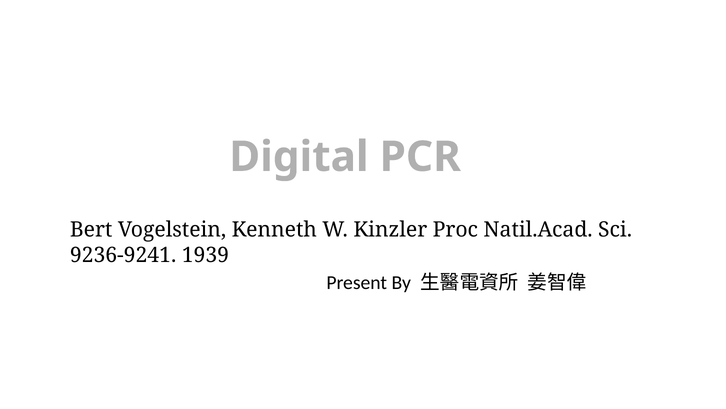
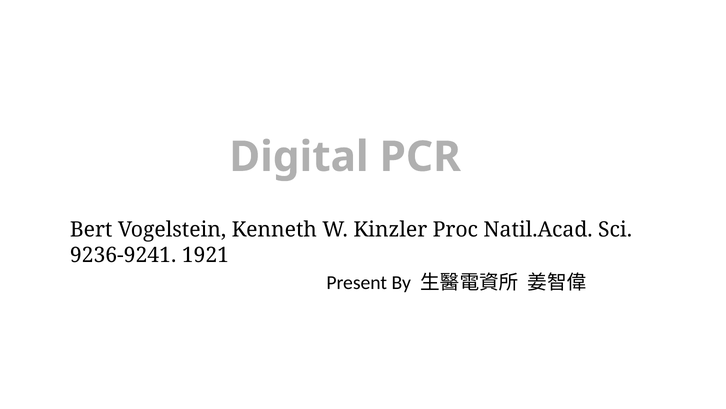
1939: 1939 -> 1921 (205, 255)
